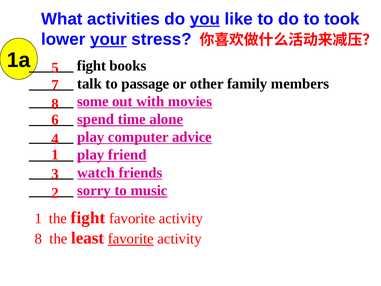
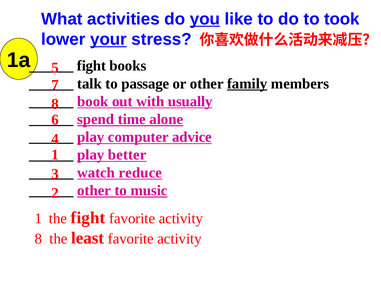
family underline: none -> present (247, 84)
some: some -> book (93, 101)
movies: movies -> usually (190, 101)
friend: friend -> better (127, 155)
friends: friends -> reduce (140, 172)
sorry: sorry -> other (94, 190)
favorite underline: present -> none (131, 239)
